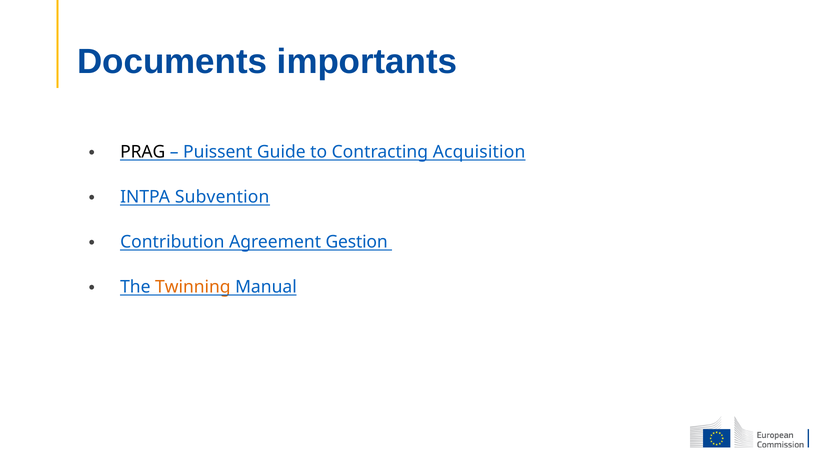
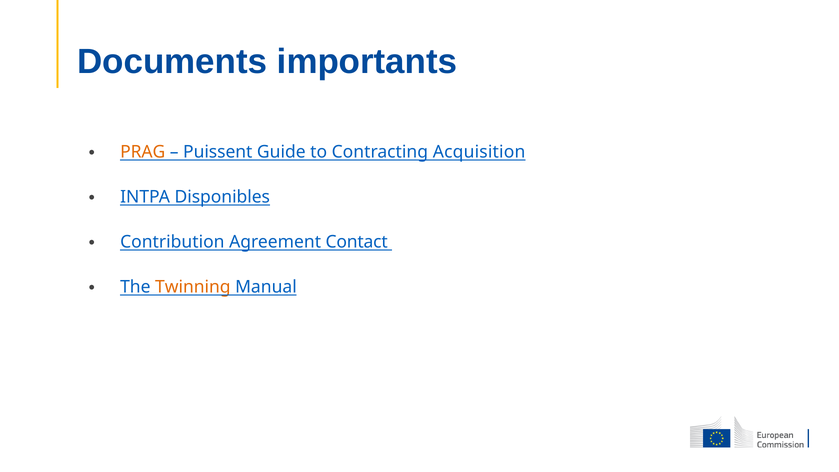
PRAG colour: black -> orange (143, 152)
Subvention: Subvention -> Disponibles (222, 197)
Gestion: Gestion -> Contact (357, 242)
